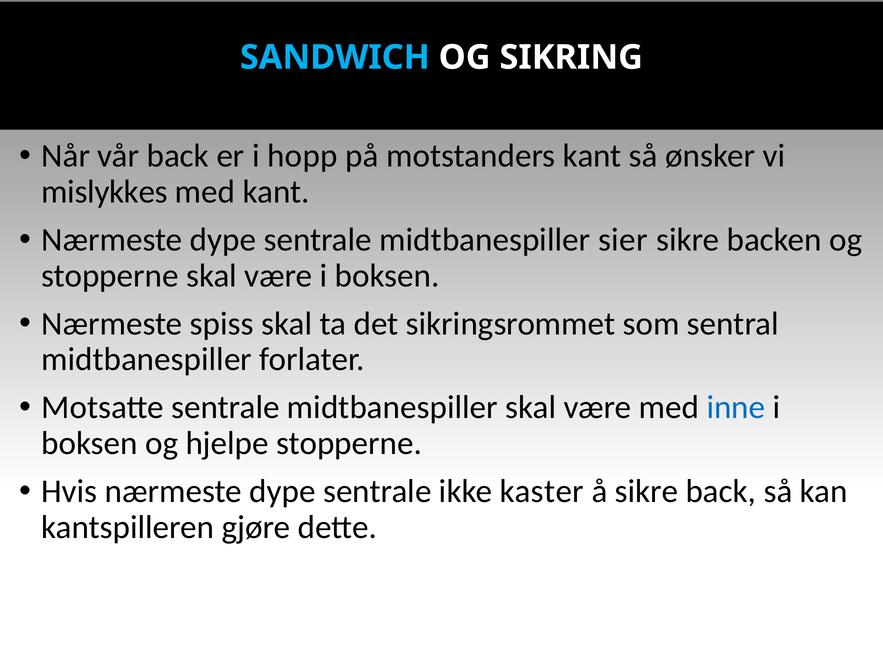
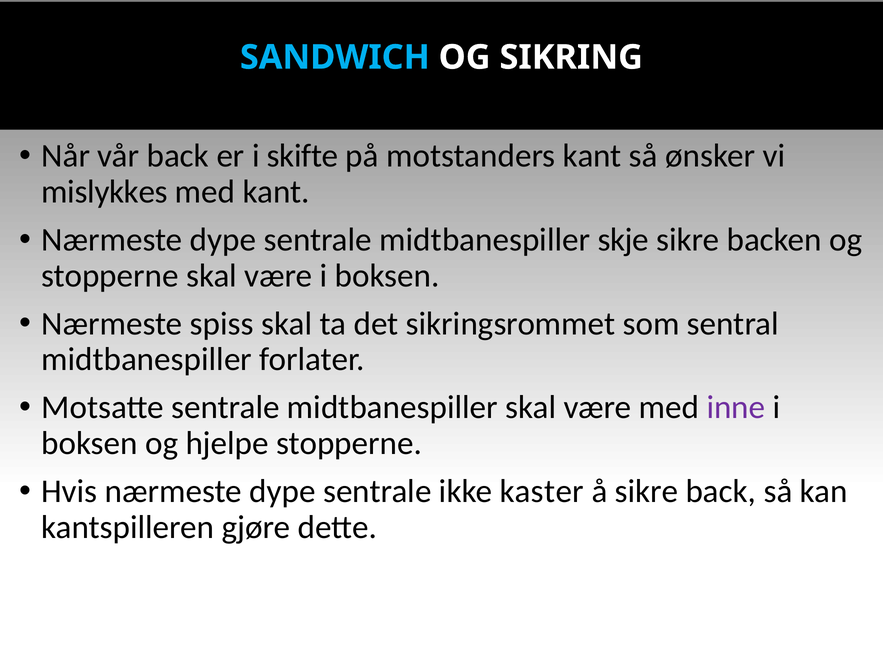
hopp: hopp -> skifte (303, 156)
sier: sier -> skje (623, 240)
inne colour: blue -> purple (736, 408)
